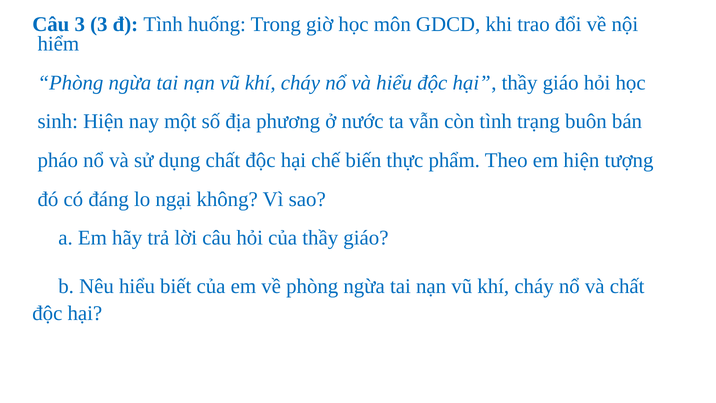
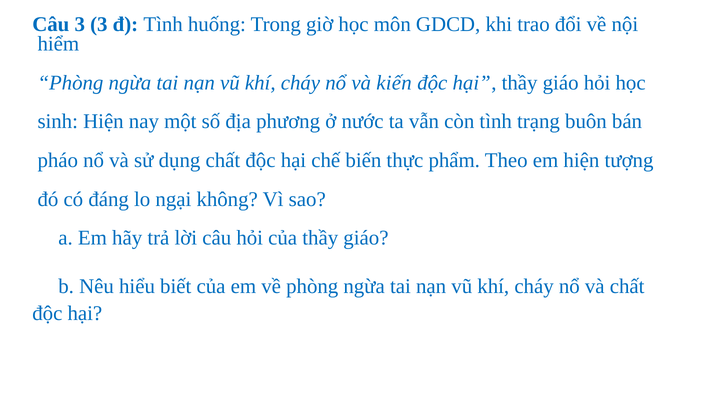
và hiểu: hiểu -> kiến (394, 83)
